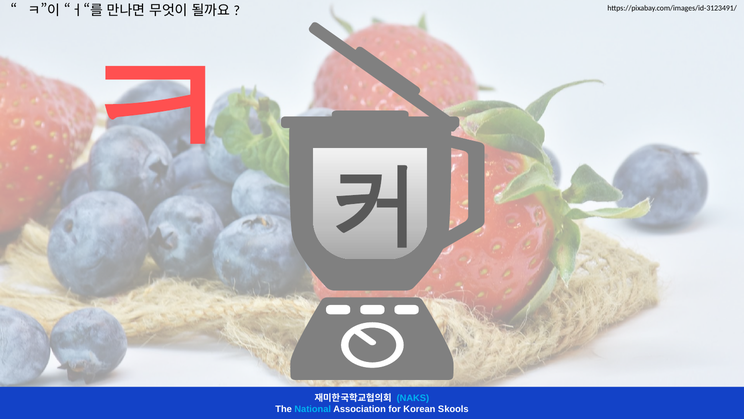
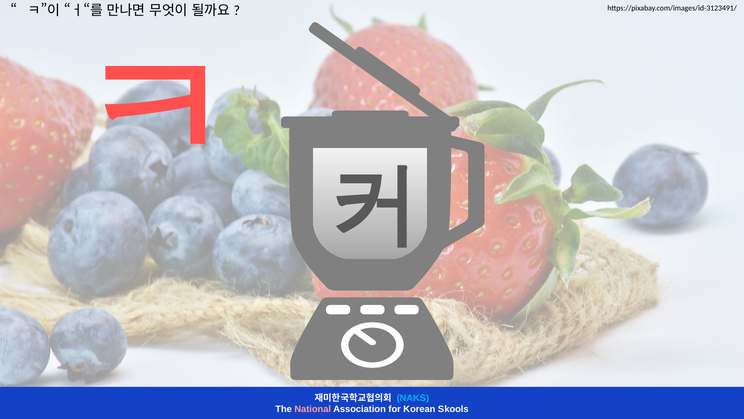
National colour: light blue -> pink (313, 409)
